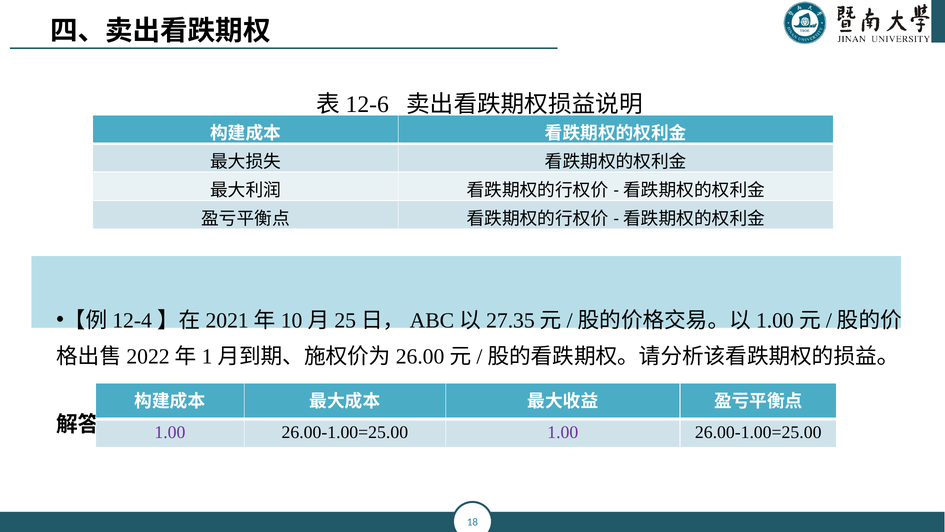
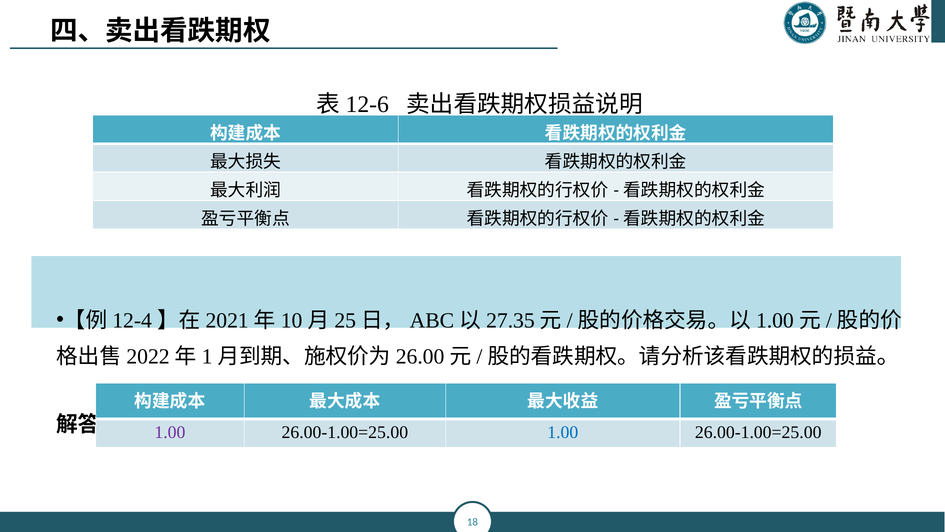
1.00 colour: purple -> blue (563, 432)
